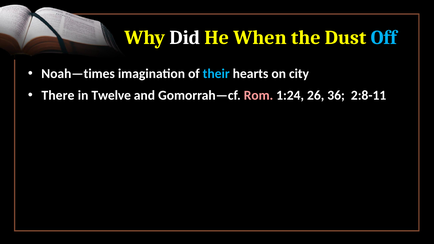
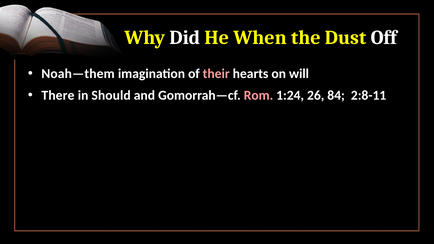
Off colour: light blue -> white (384, 38)
Noah—times: Noah—times -> Noah—them (78, 74)
their colour: light blue -> pink (216, 74)
city: city -> will (299, 74)
Twelve: Twelve -> Should (111, 95)
36: 36 -> 84 (336, 95)
